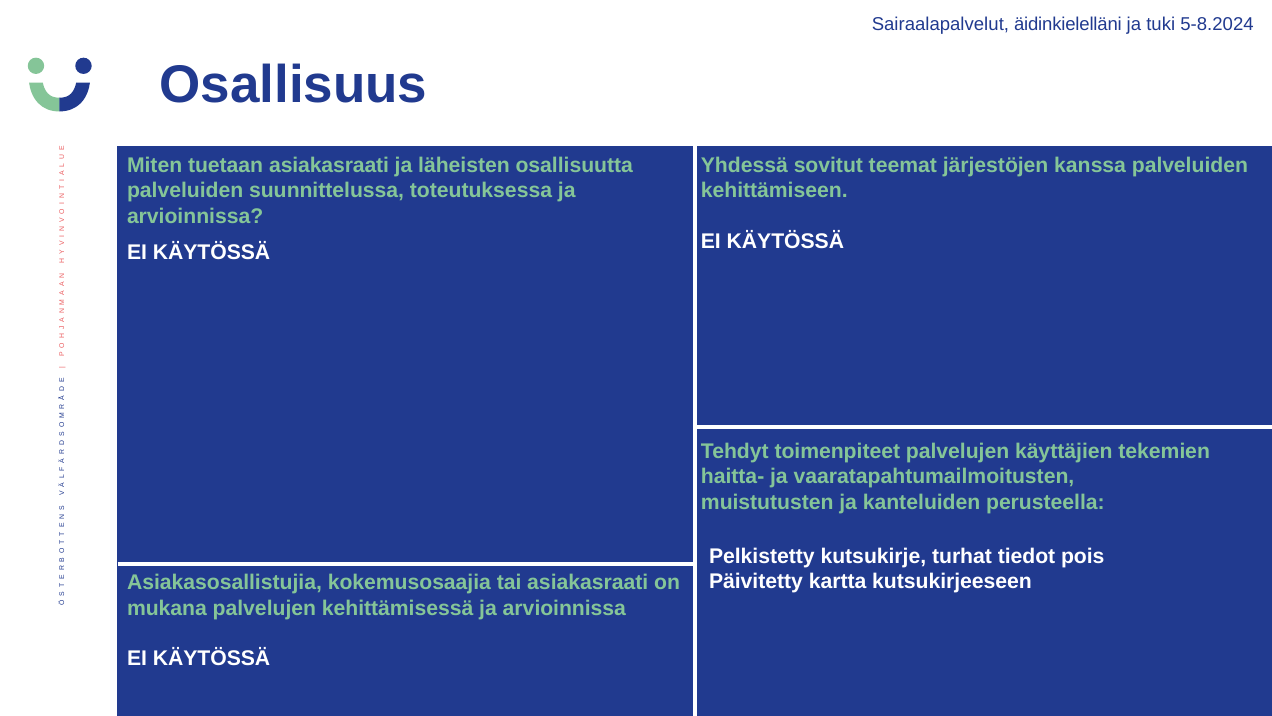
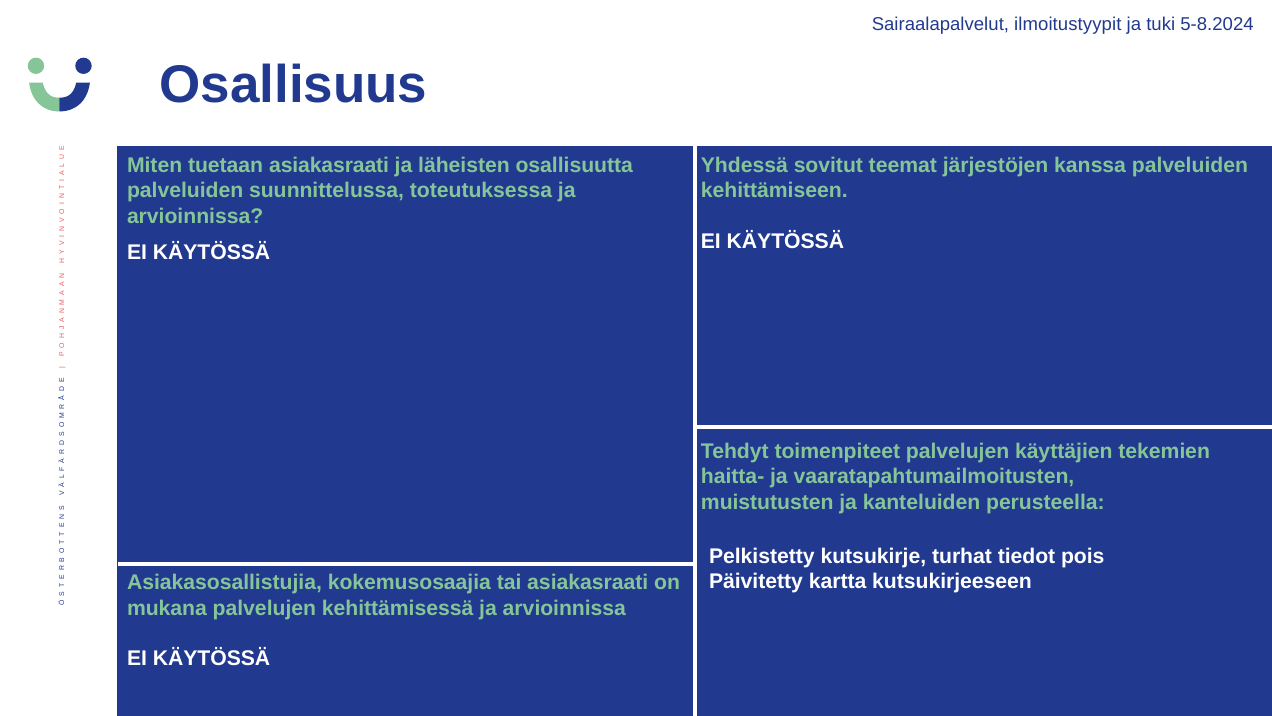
äidinkielelläni: äidinkielelläni -> ilmoitustyypit (1068, 24)
